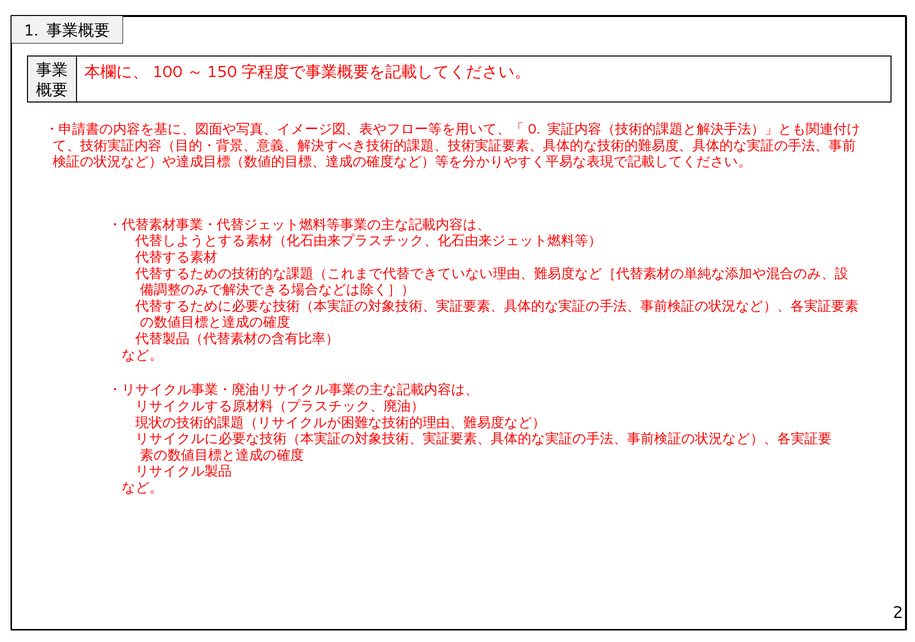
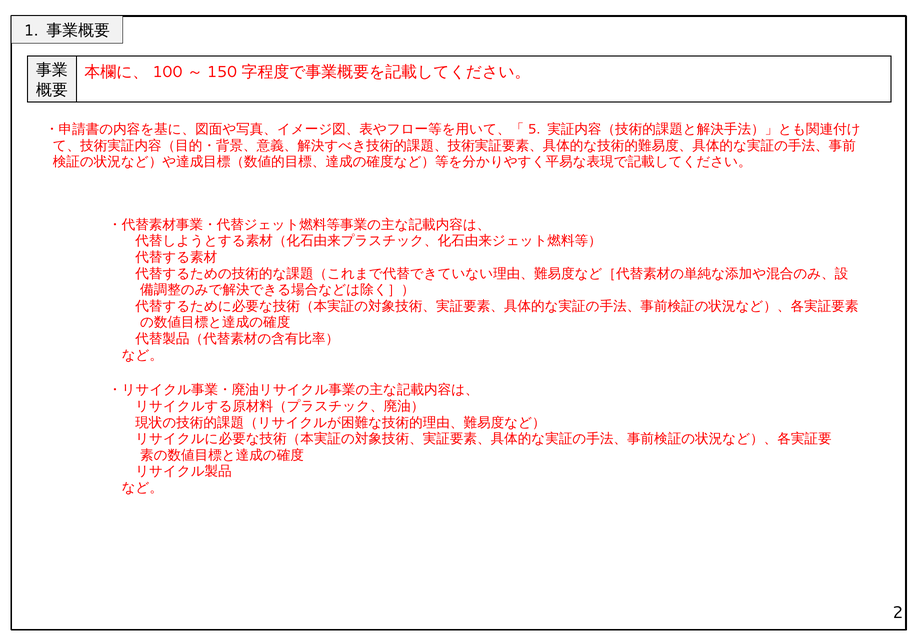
0: 0 -> 5 (534, 129)
